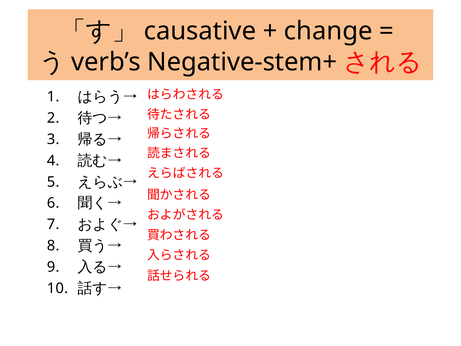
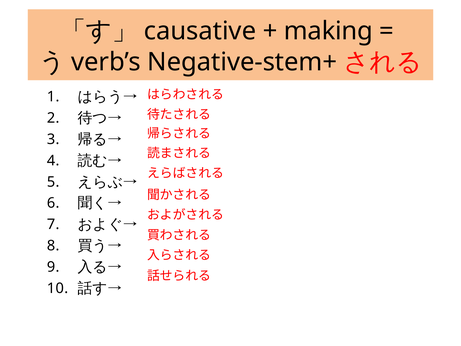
change: change -> making (328, 31)
